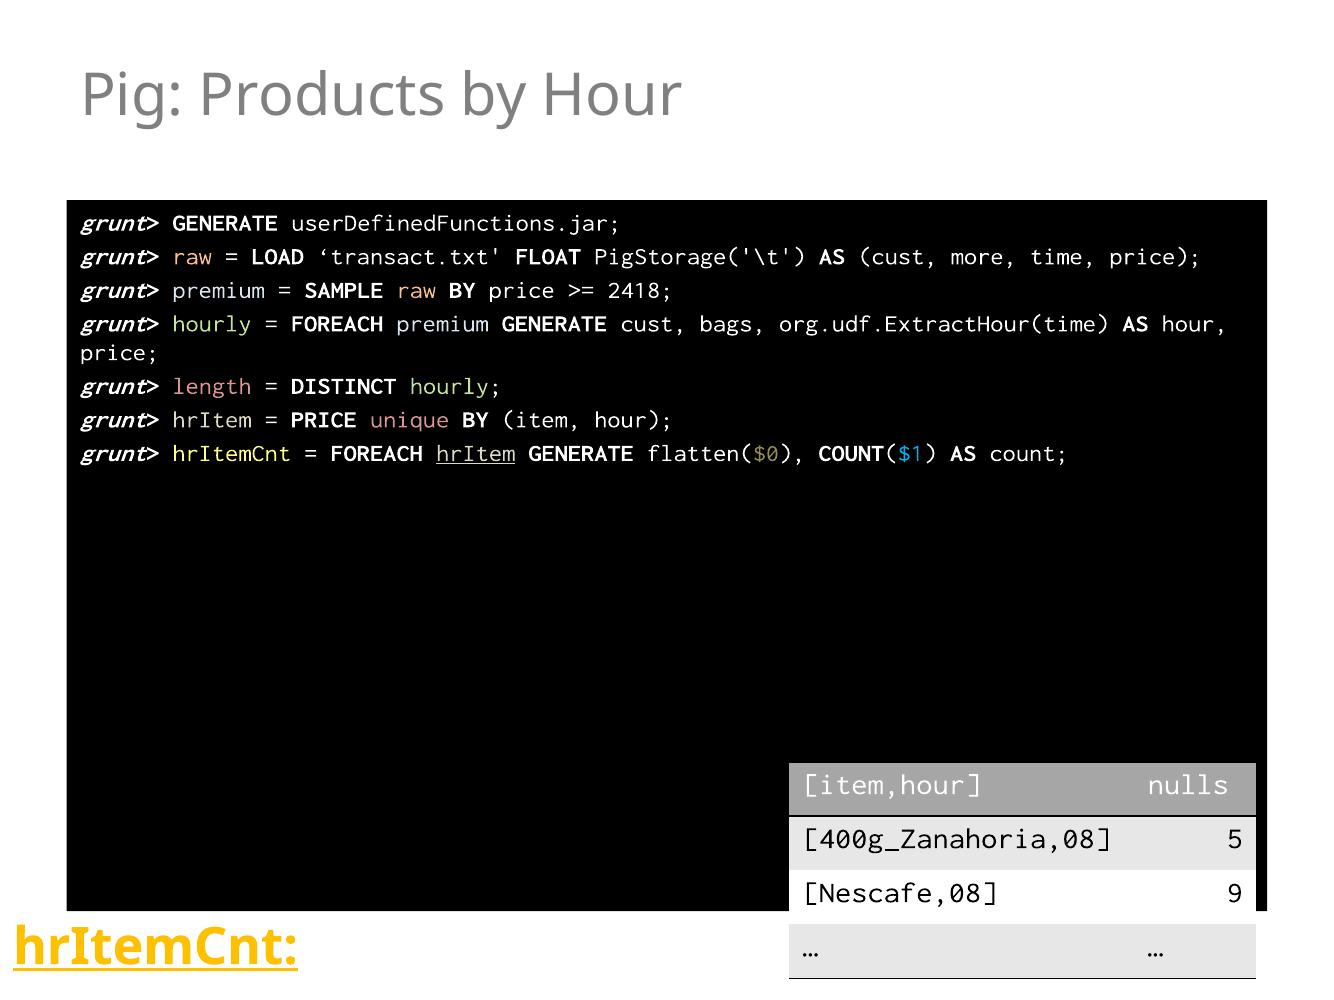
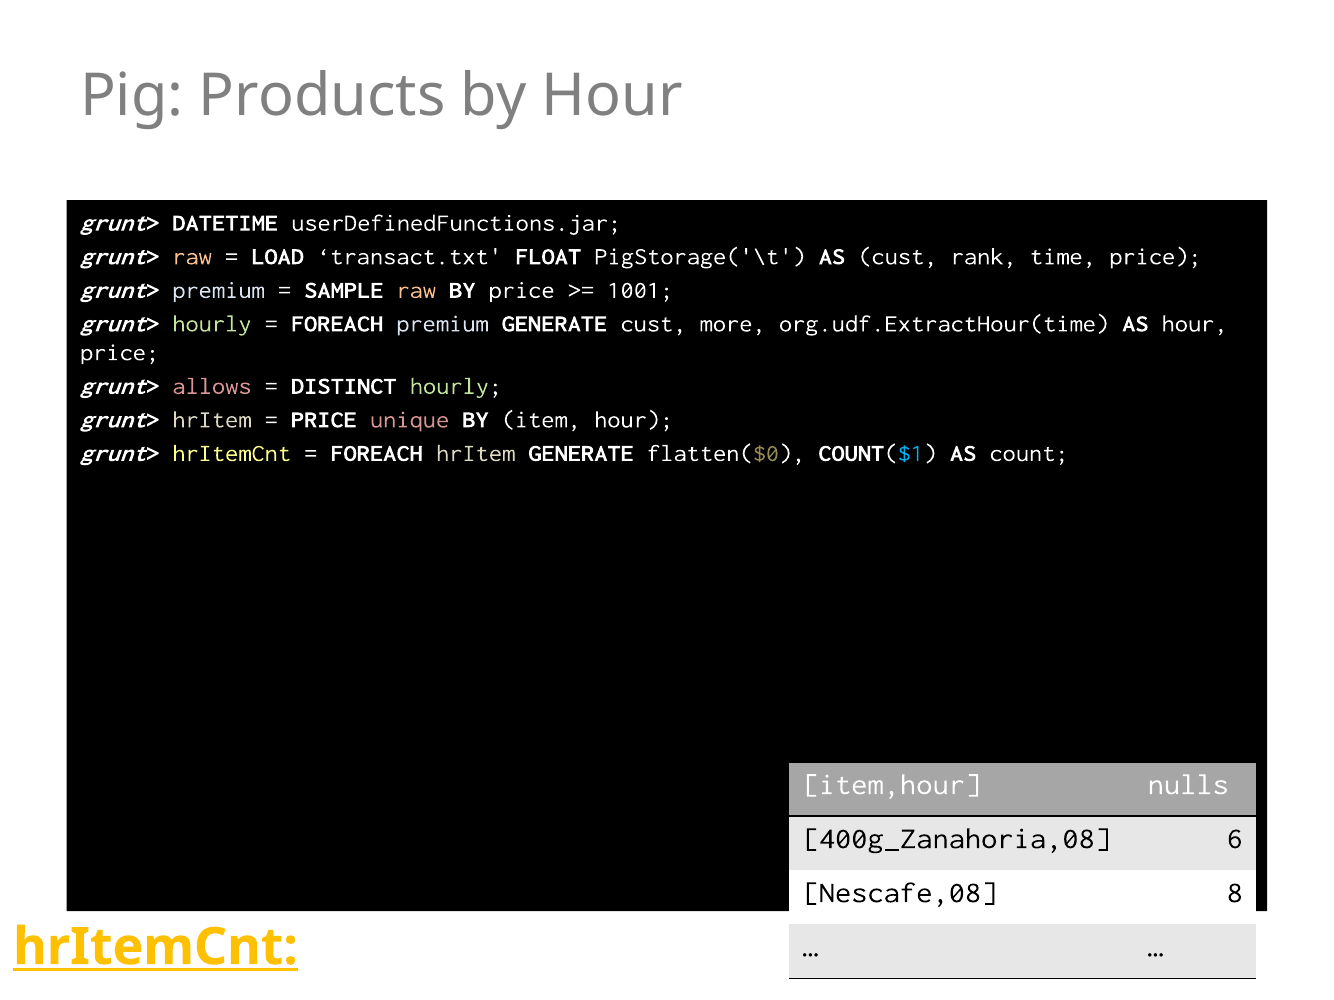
grunt> GENERATE: GENERATE -> DATETIME (225, 223)
more: more -> rank (984, 256)
2418: 2418 -> 1001 (640, 290)
bags: bags -> more (733, 324)
length: length -> allows (212, 386)
hrItem underline: present -> none (476, 453)
5: 5 -> 6 (1235, 839)
9: 9 -> 8 (1235, 893)
